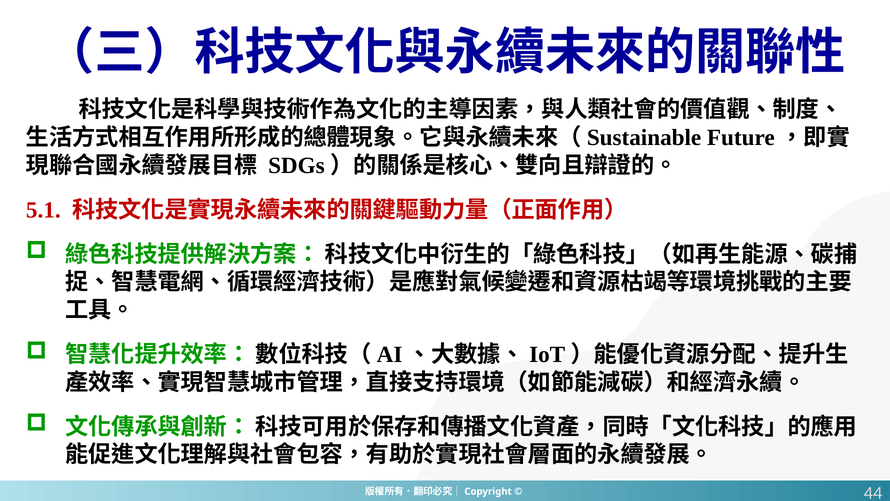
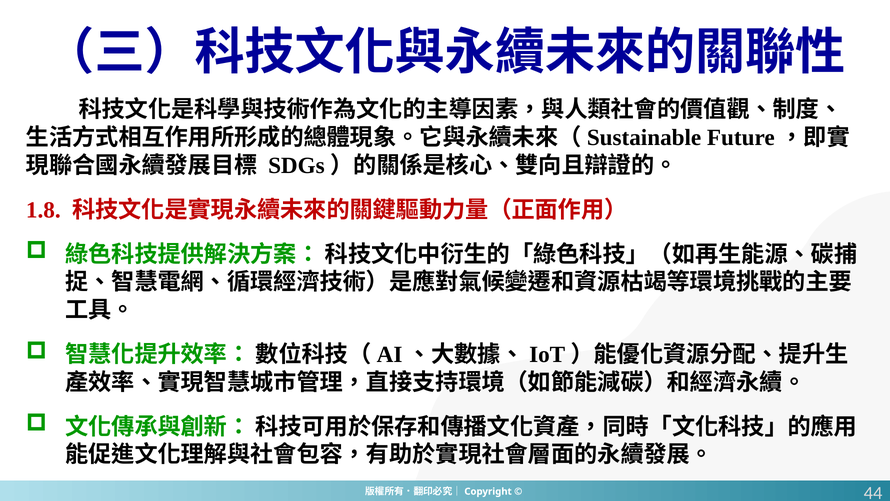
5.1: 5.1 -> 1.8 (43, 210)
